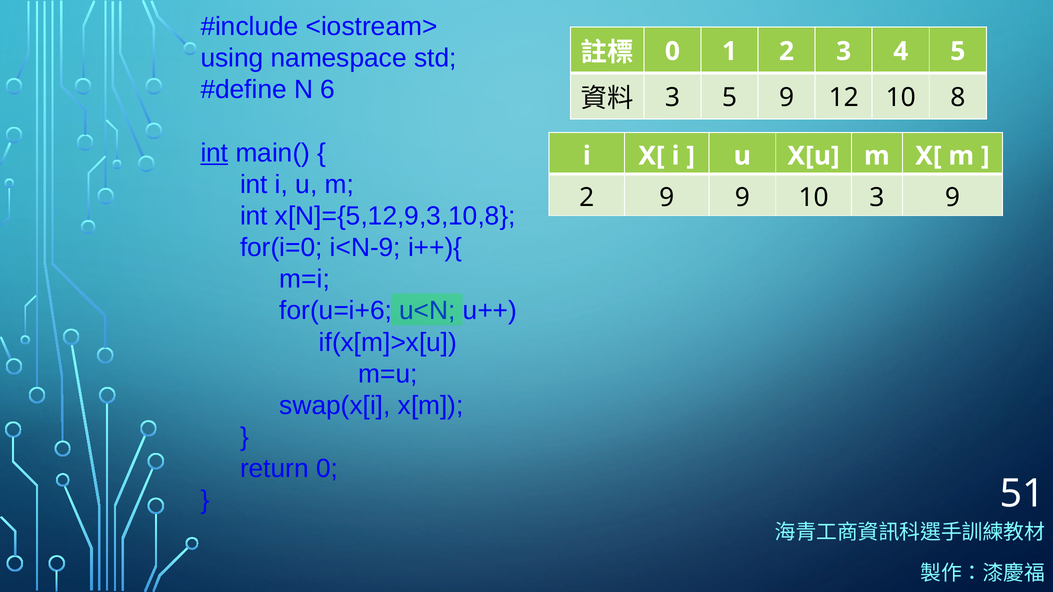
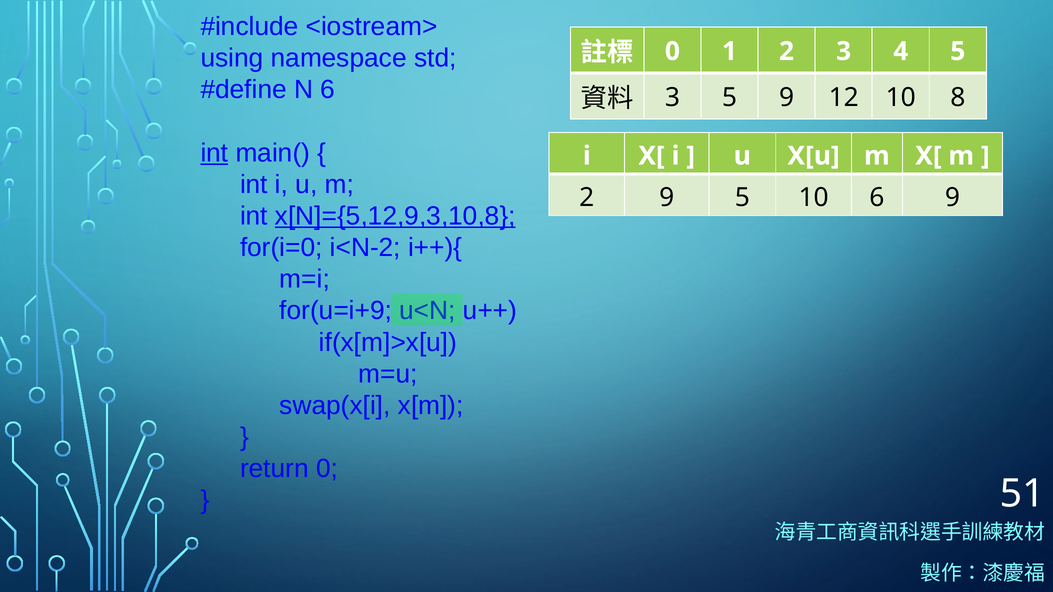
9 9: 9 -> 5 (742, 198)
10 3: 3 -> 6 (877, 198)
x[N]={5,12,9,3,10,8 underline: none -> present (395, 216)
i<N-9: i<N-9 -> i<N-2 (365, 248)
for(u=i+6: for(u=i+6 -> for(u=i+9 (336, 311)
